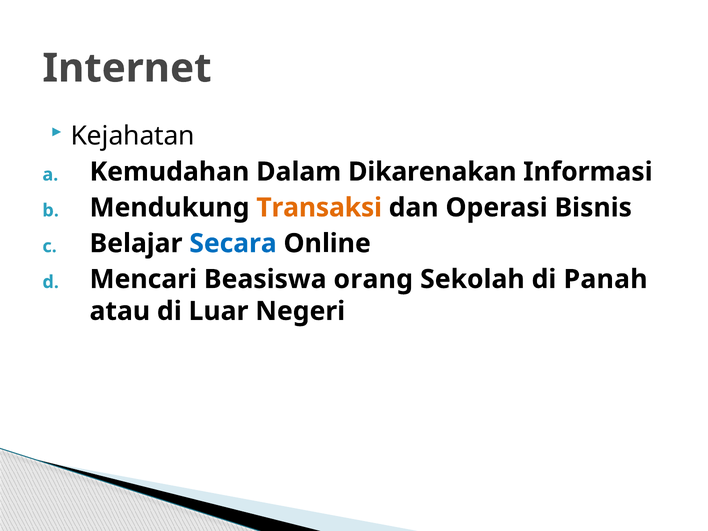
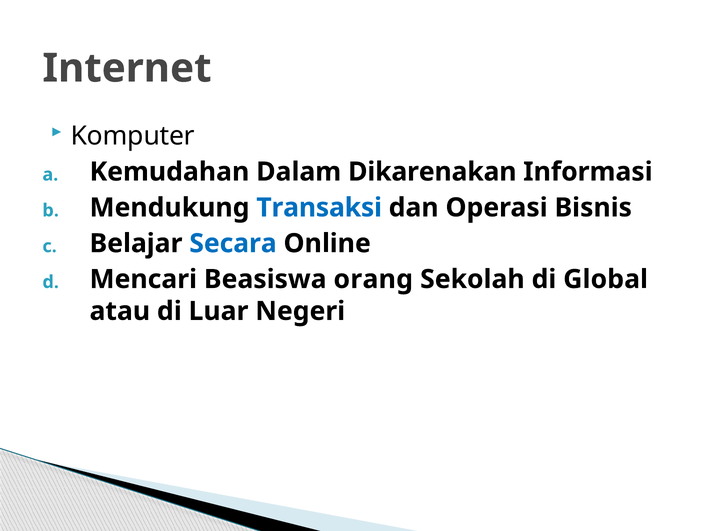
Kejahatan: Kejahatan -> Komputer (133, 136)
Transaksi colour: orange -> blue (319, 208)
Panah: Panah -> Global (606, 279)
